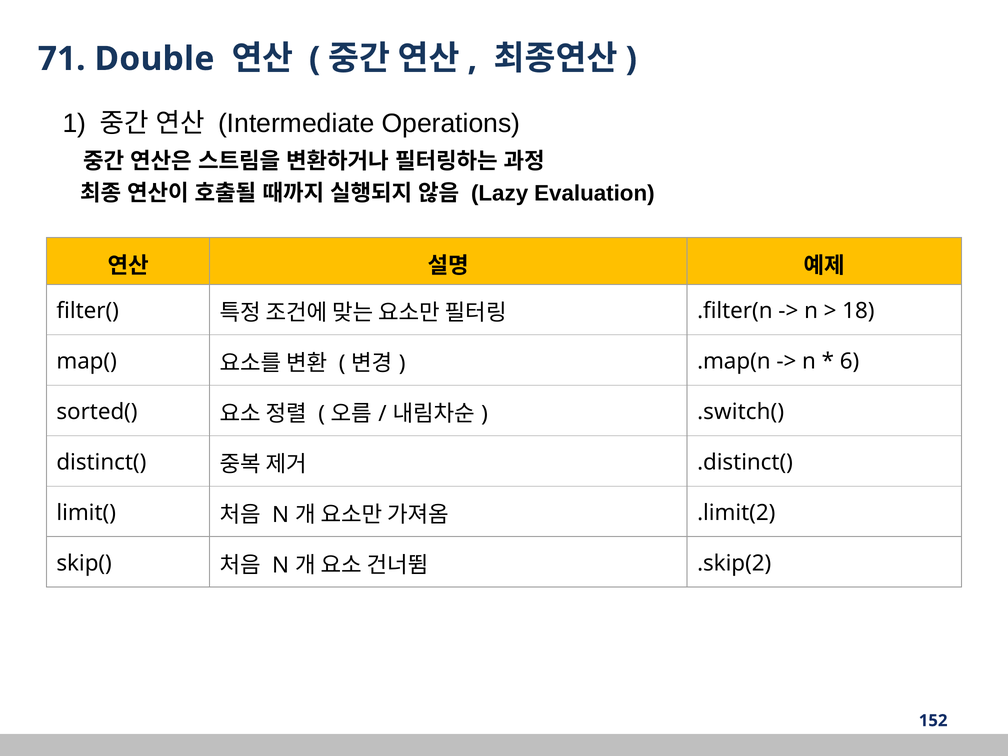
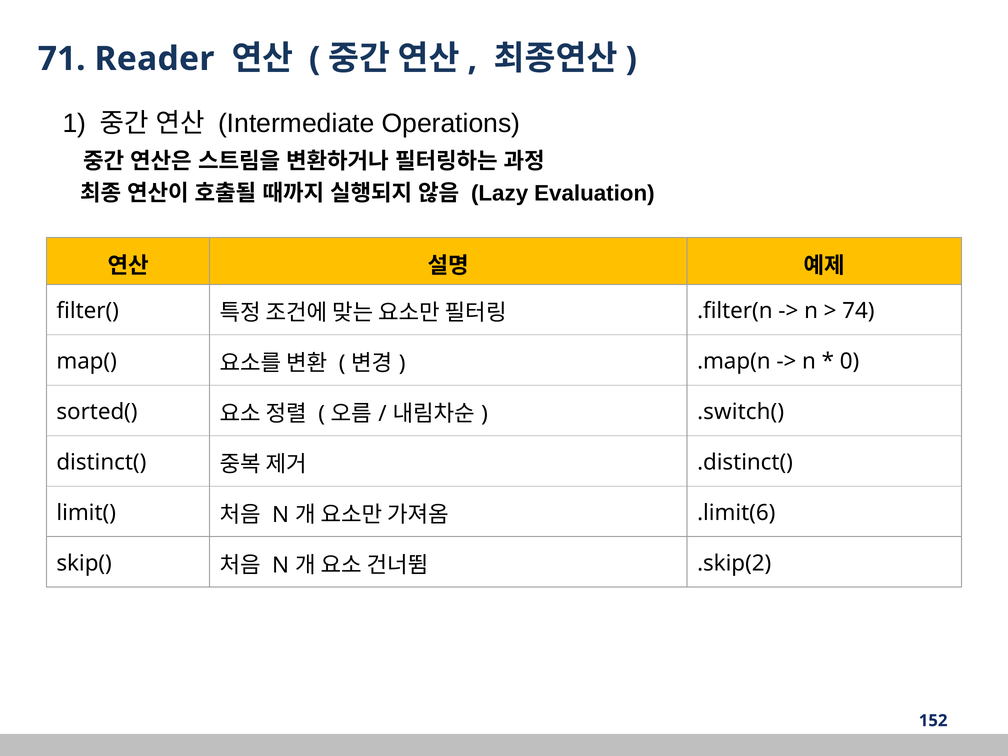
Double: Double -> Reader (154, 59)
18: 18 -> 74 (858, 311)
6: 6 -> 0 (850, 361)
.limit(2: .limit(2 -> .limit(6 (736, 513)
